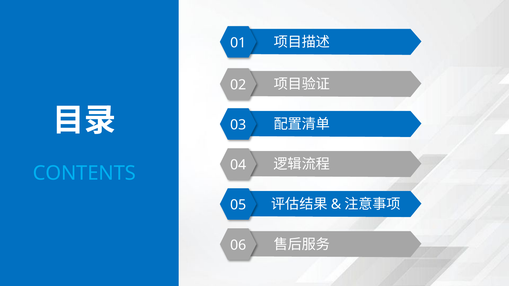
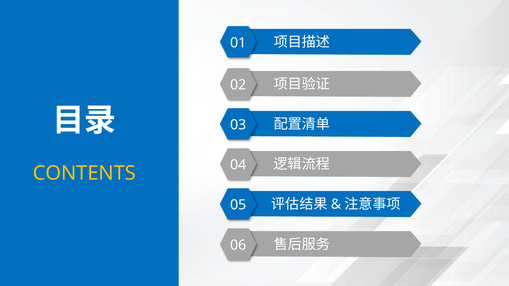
CONTENTS colour: light blue -> yellow (84, 173)
